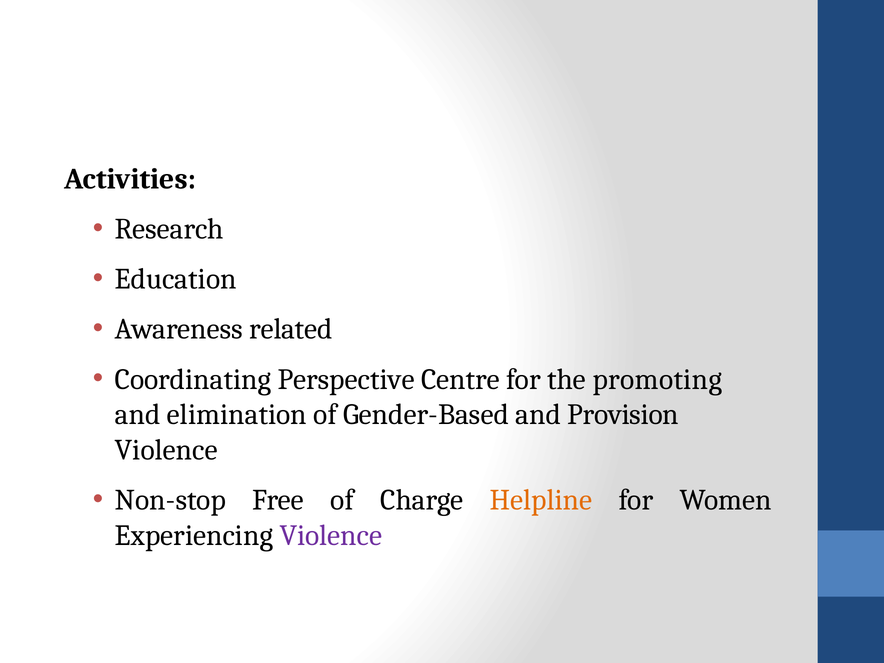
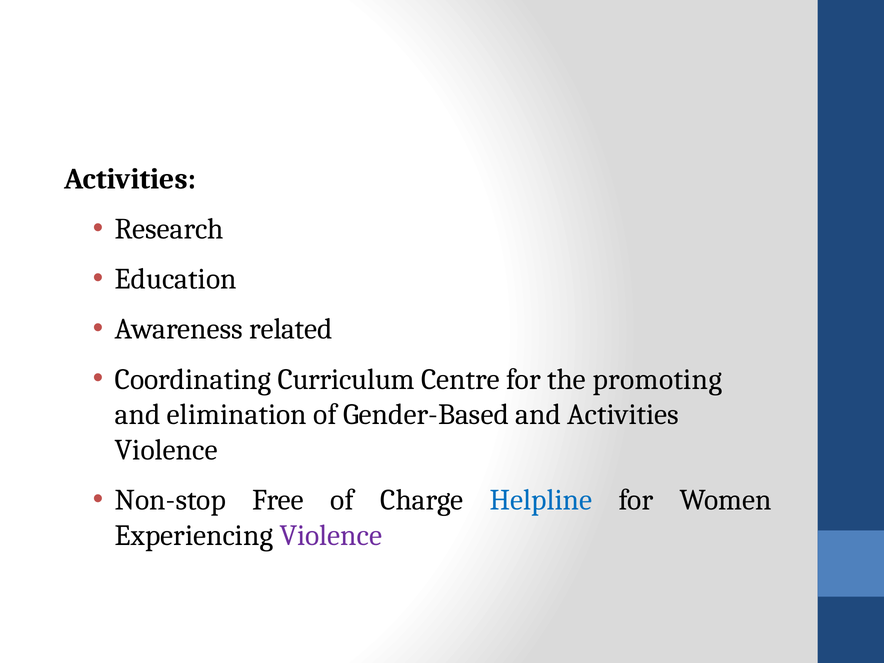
Perspective: Perspective -> Curriculum (346, 379)
and Provision: Provision -> Activities (623, 415)
Helpline colour: orange -> blue (541, 500)
